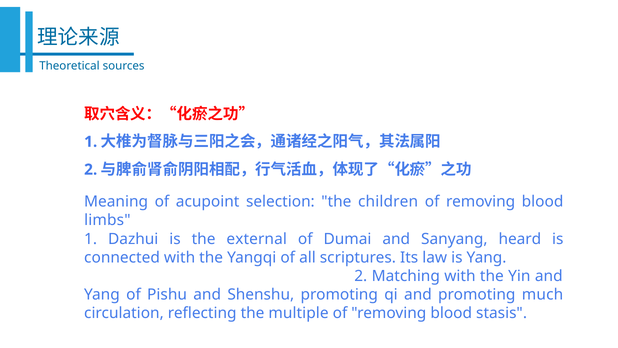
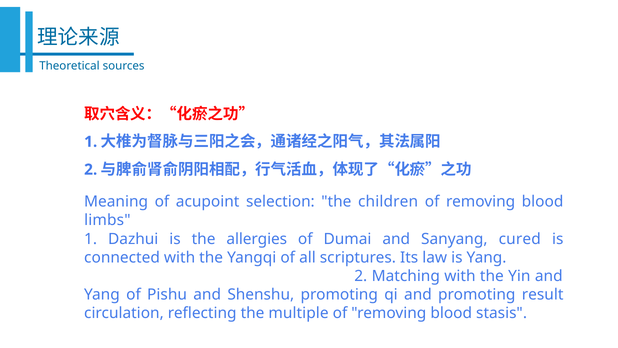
external: external -> allergies (257, 239)
heard: heard -> cured (520, 239)
much: much -> result (543, 294)
